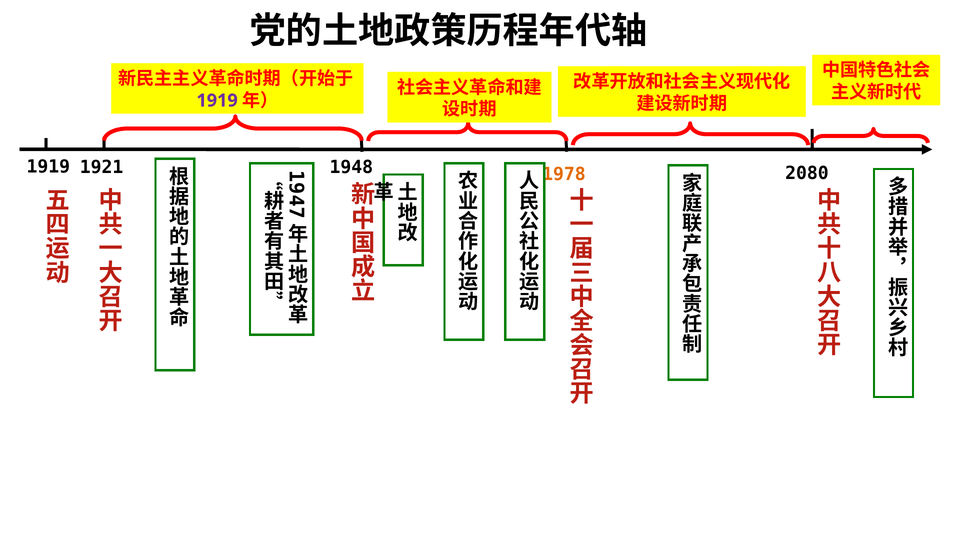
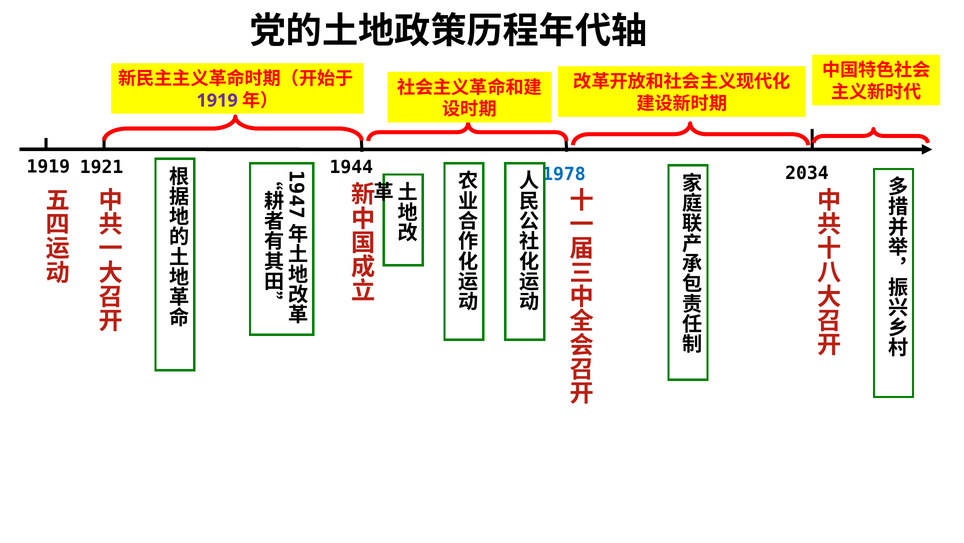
1978 colour: orange -> blue (564, 174)
1948: 1948 -> 1944 (351, 167)
2080: 2080 -> 2034 (807, 173)
